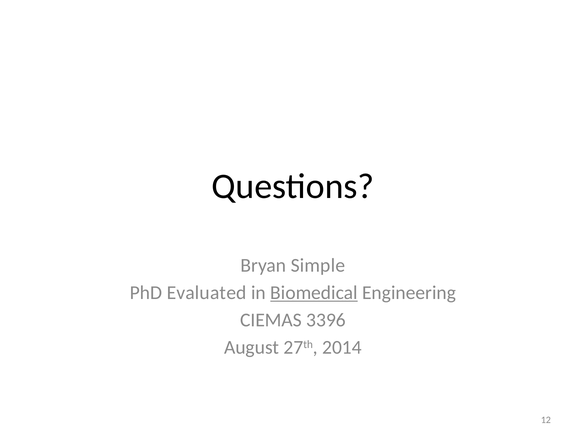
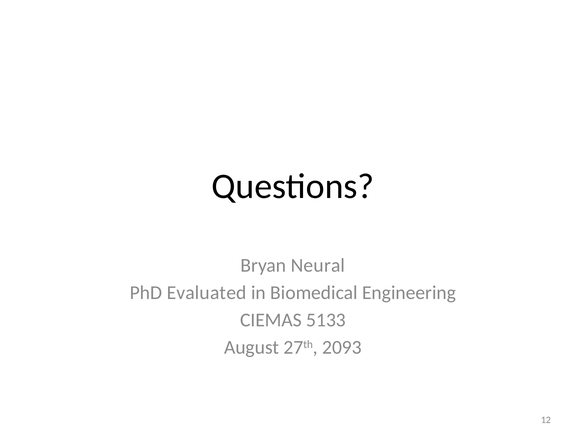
Simple: Simple -> Neural (318, 265)
Biomedical underline: present -> none (314, 292)
3396: 3396 -> 5133 (326, 320)
2014: 2014 -> 2093 (342, 347)
